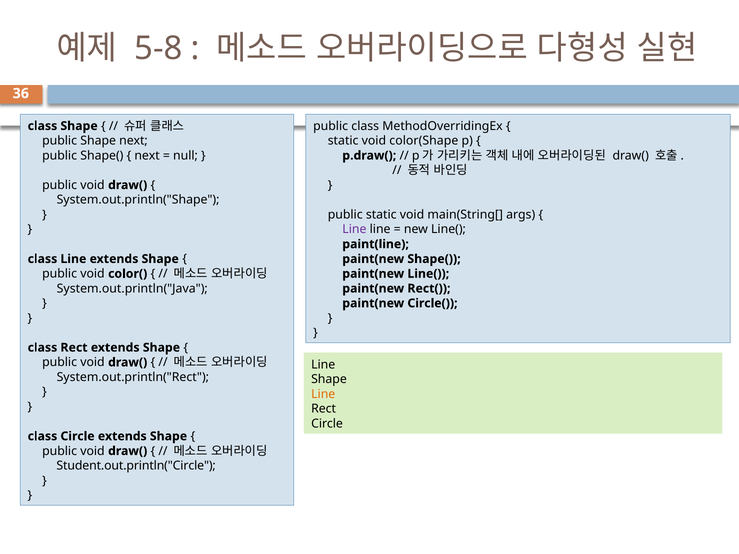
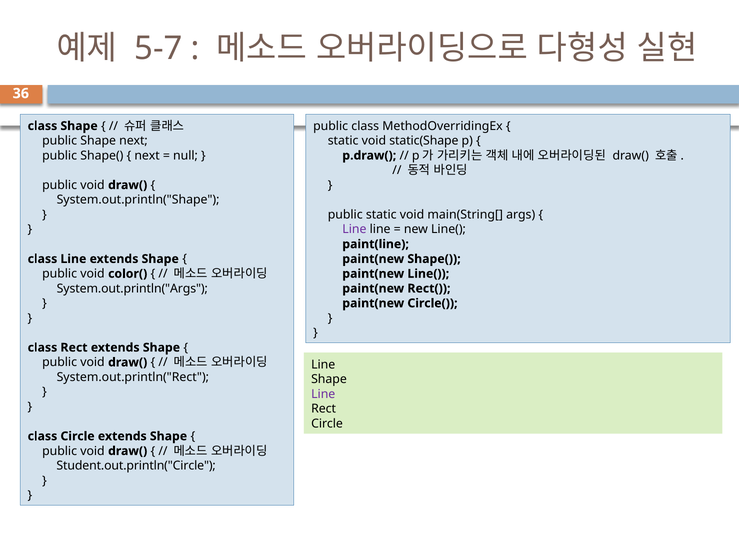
5-8: 5-8 -> 5-7 (158, 48)
color(Shape: color(Shape -> static(Shape (424, 141)
System.out.println("Java: System.out.println("Java -> System.out.println("Args (132, 289)
Line colour: orange -> purple (323, 394)
